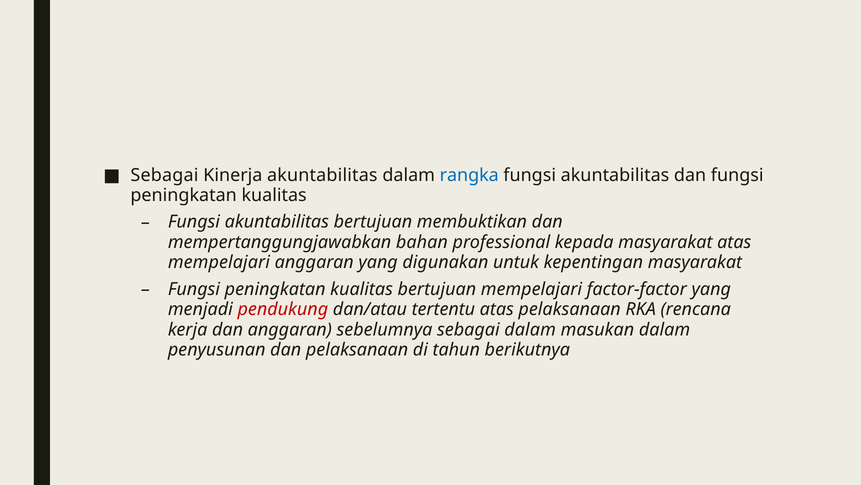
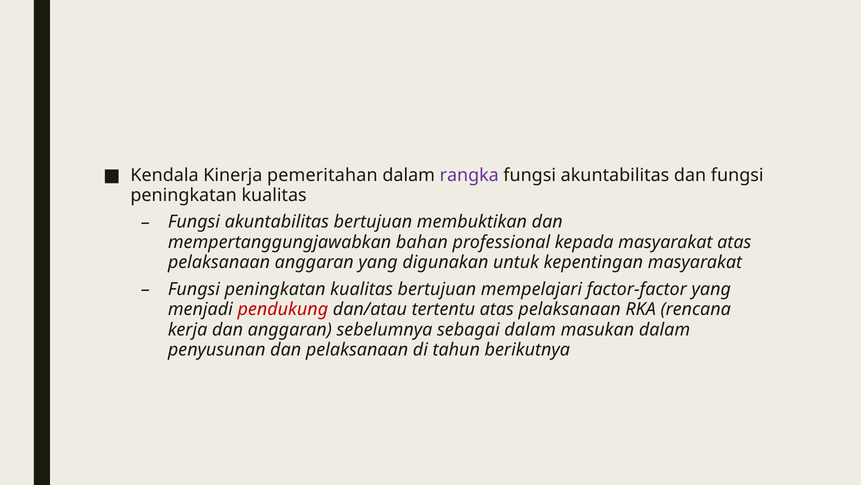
Sebagai: Sebagai -> Kendala (165, 175)
Kinerja akuntabilitas: akuntabilitas -> pemeritahan (322, 175)
rangka colour: blue -> purple (469, 175)
mempelajari: mempelajari -> pelaksanaan (219, 262)
